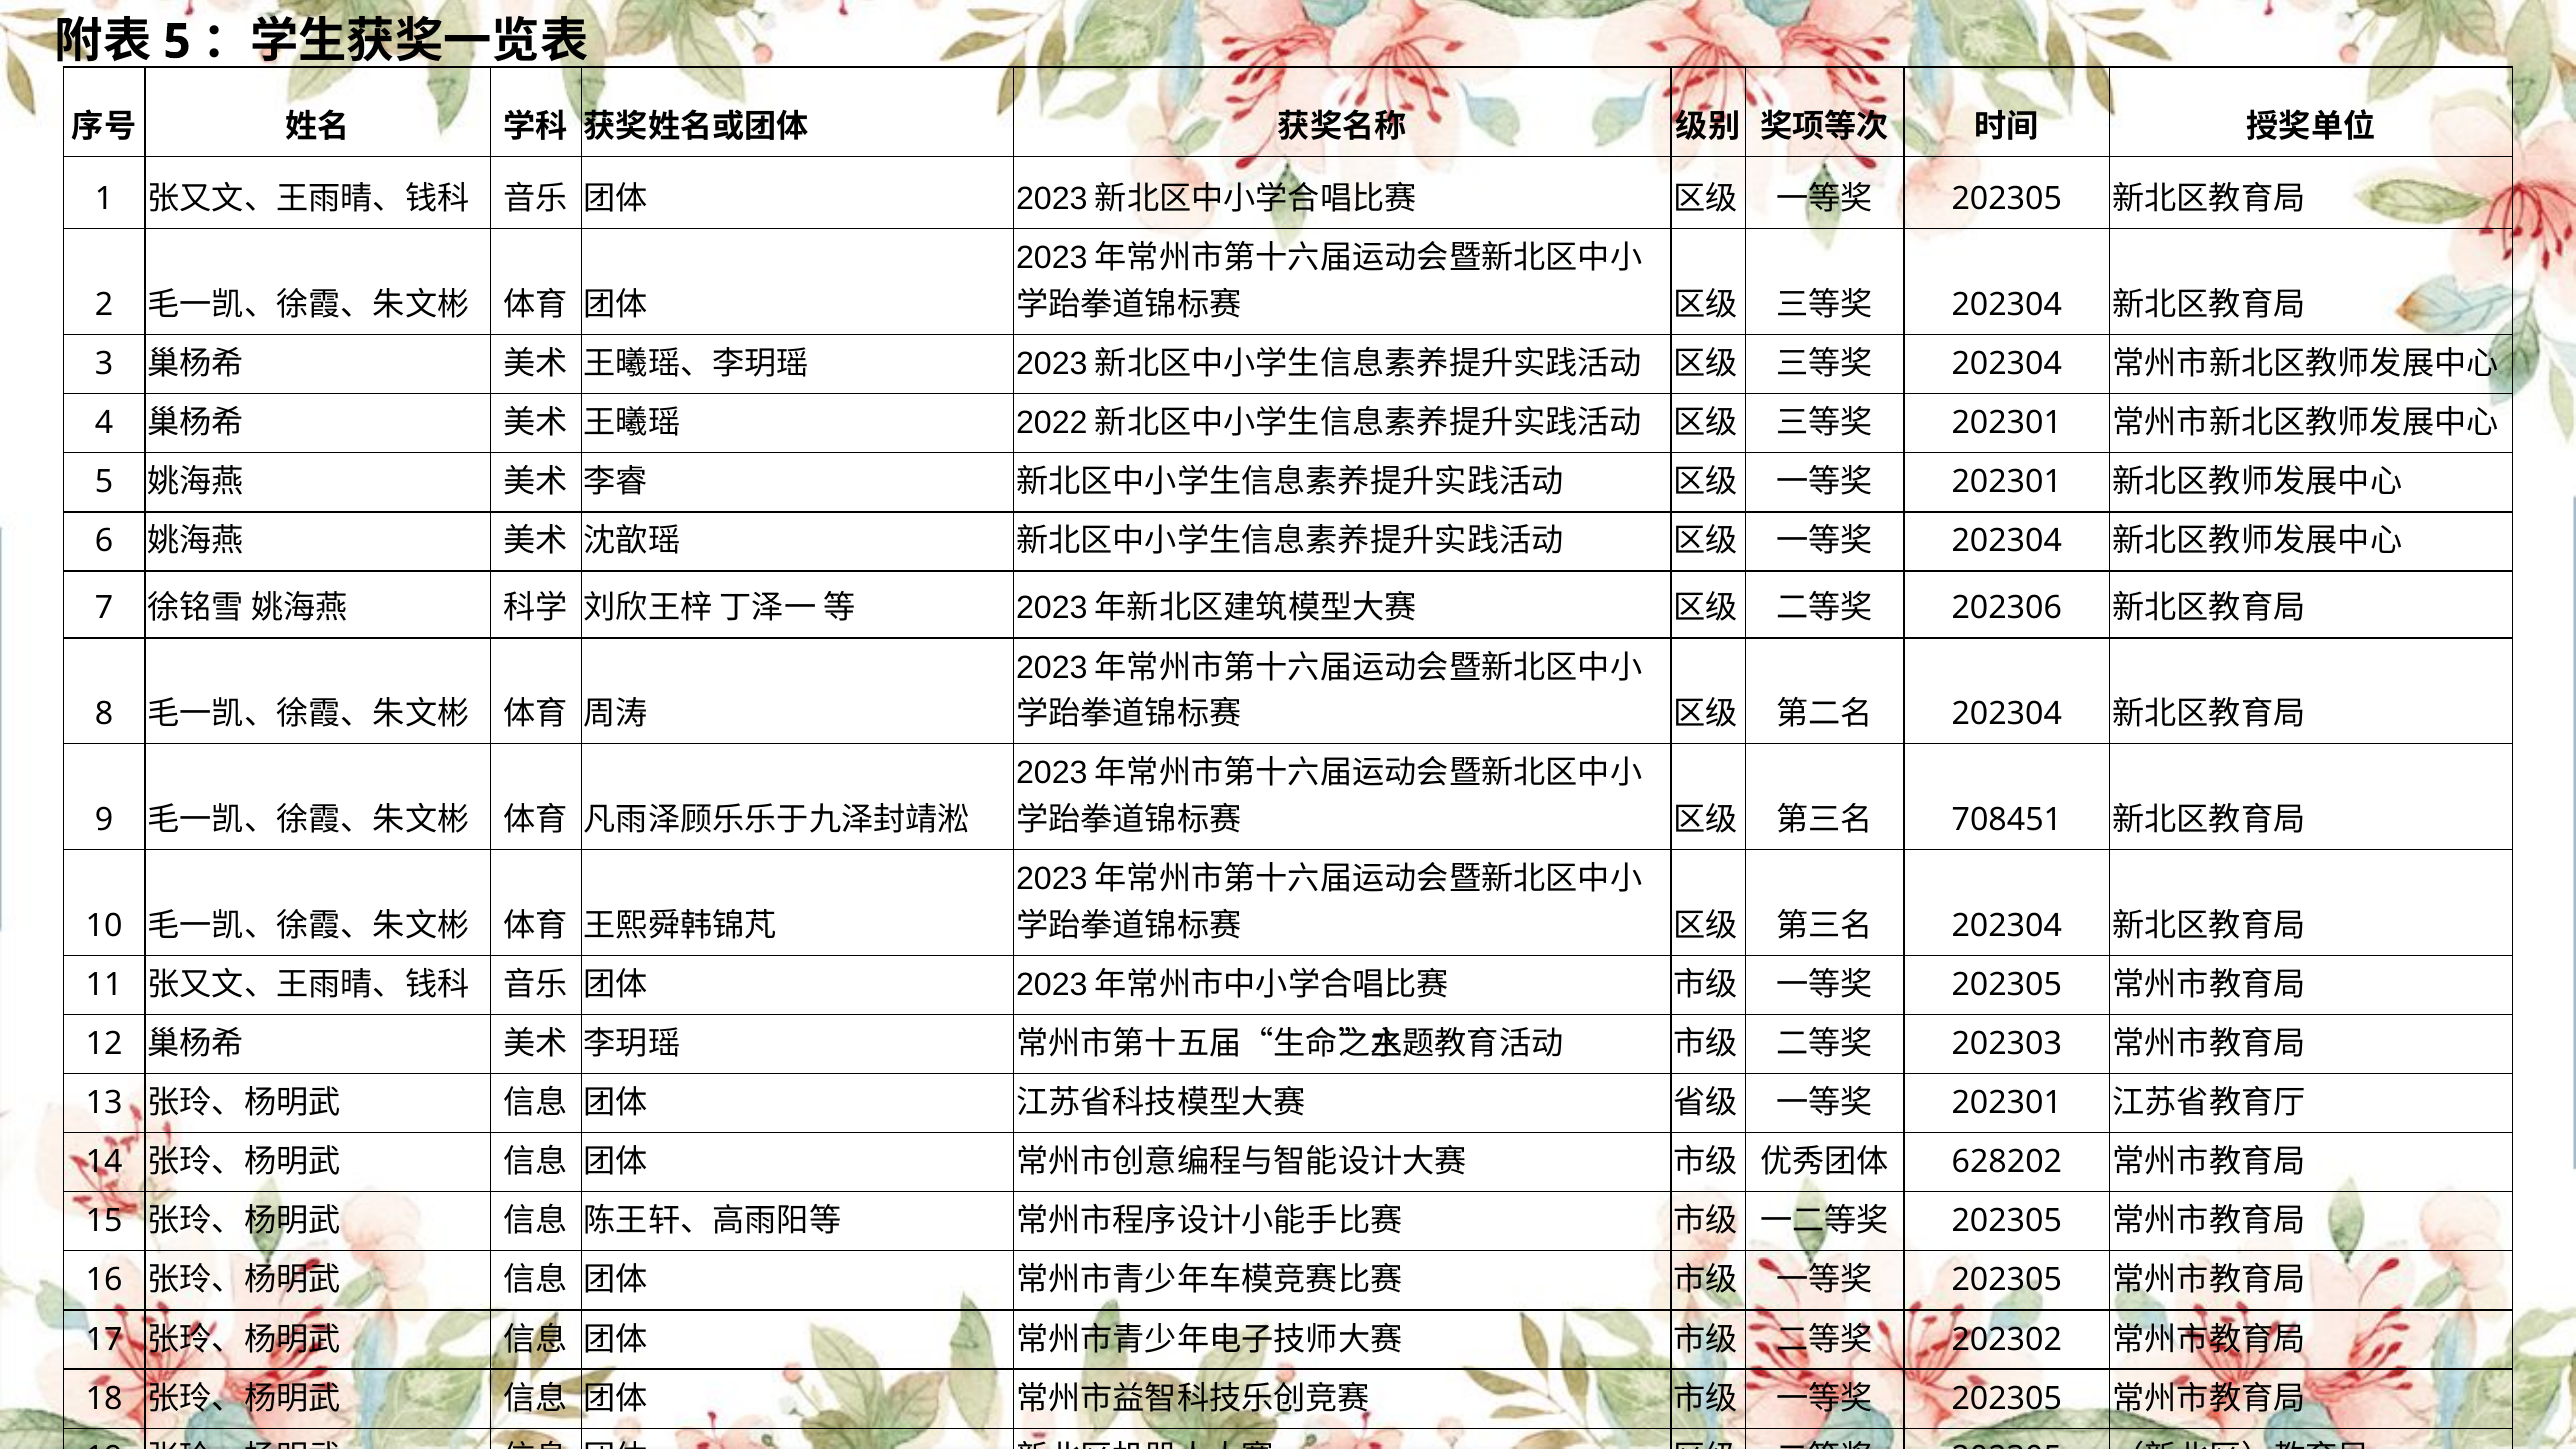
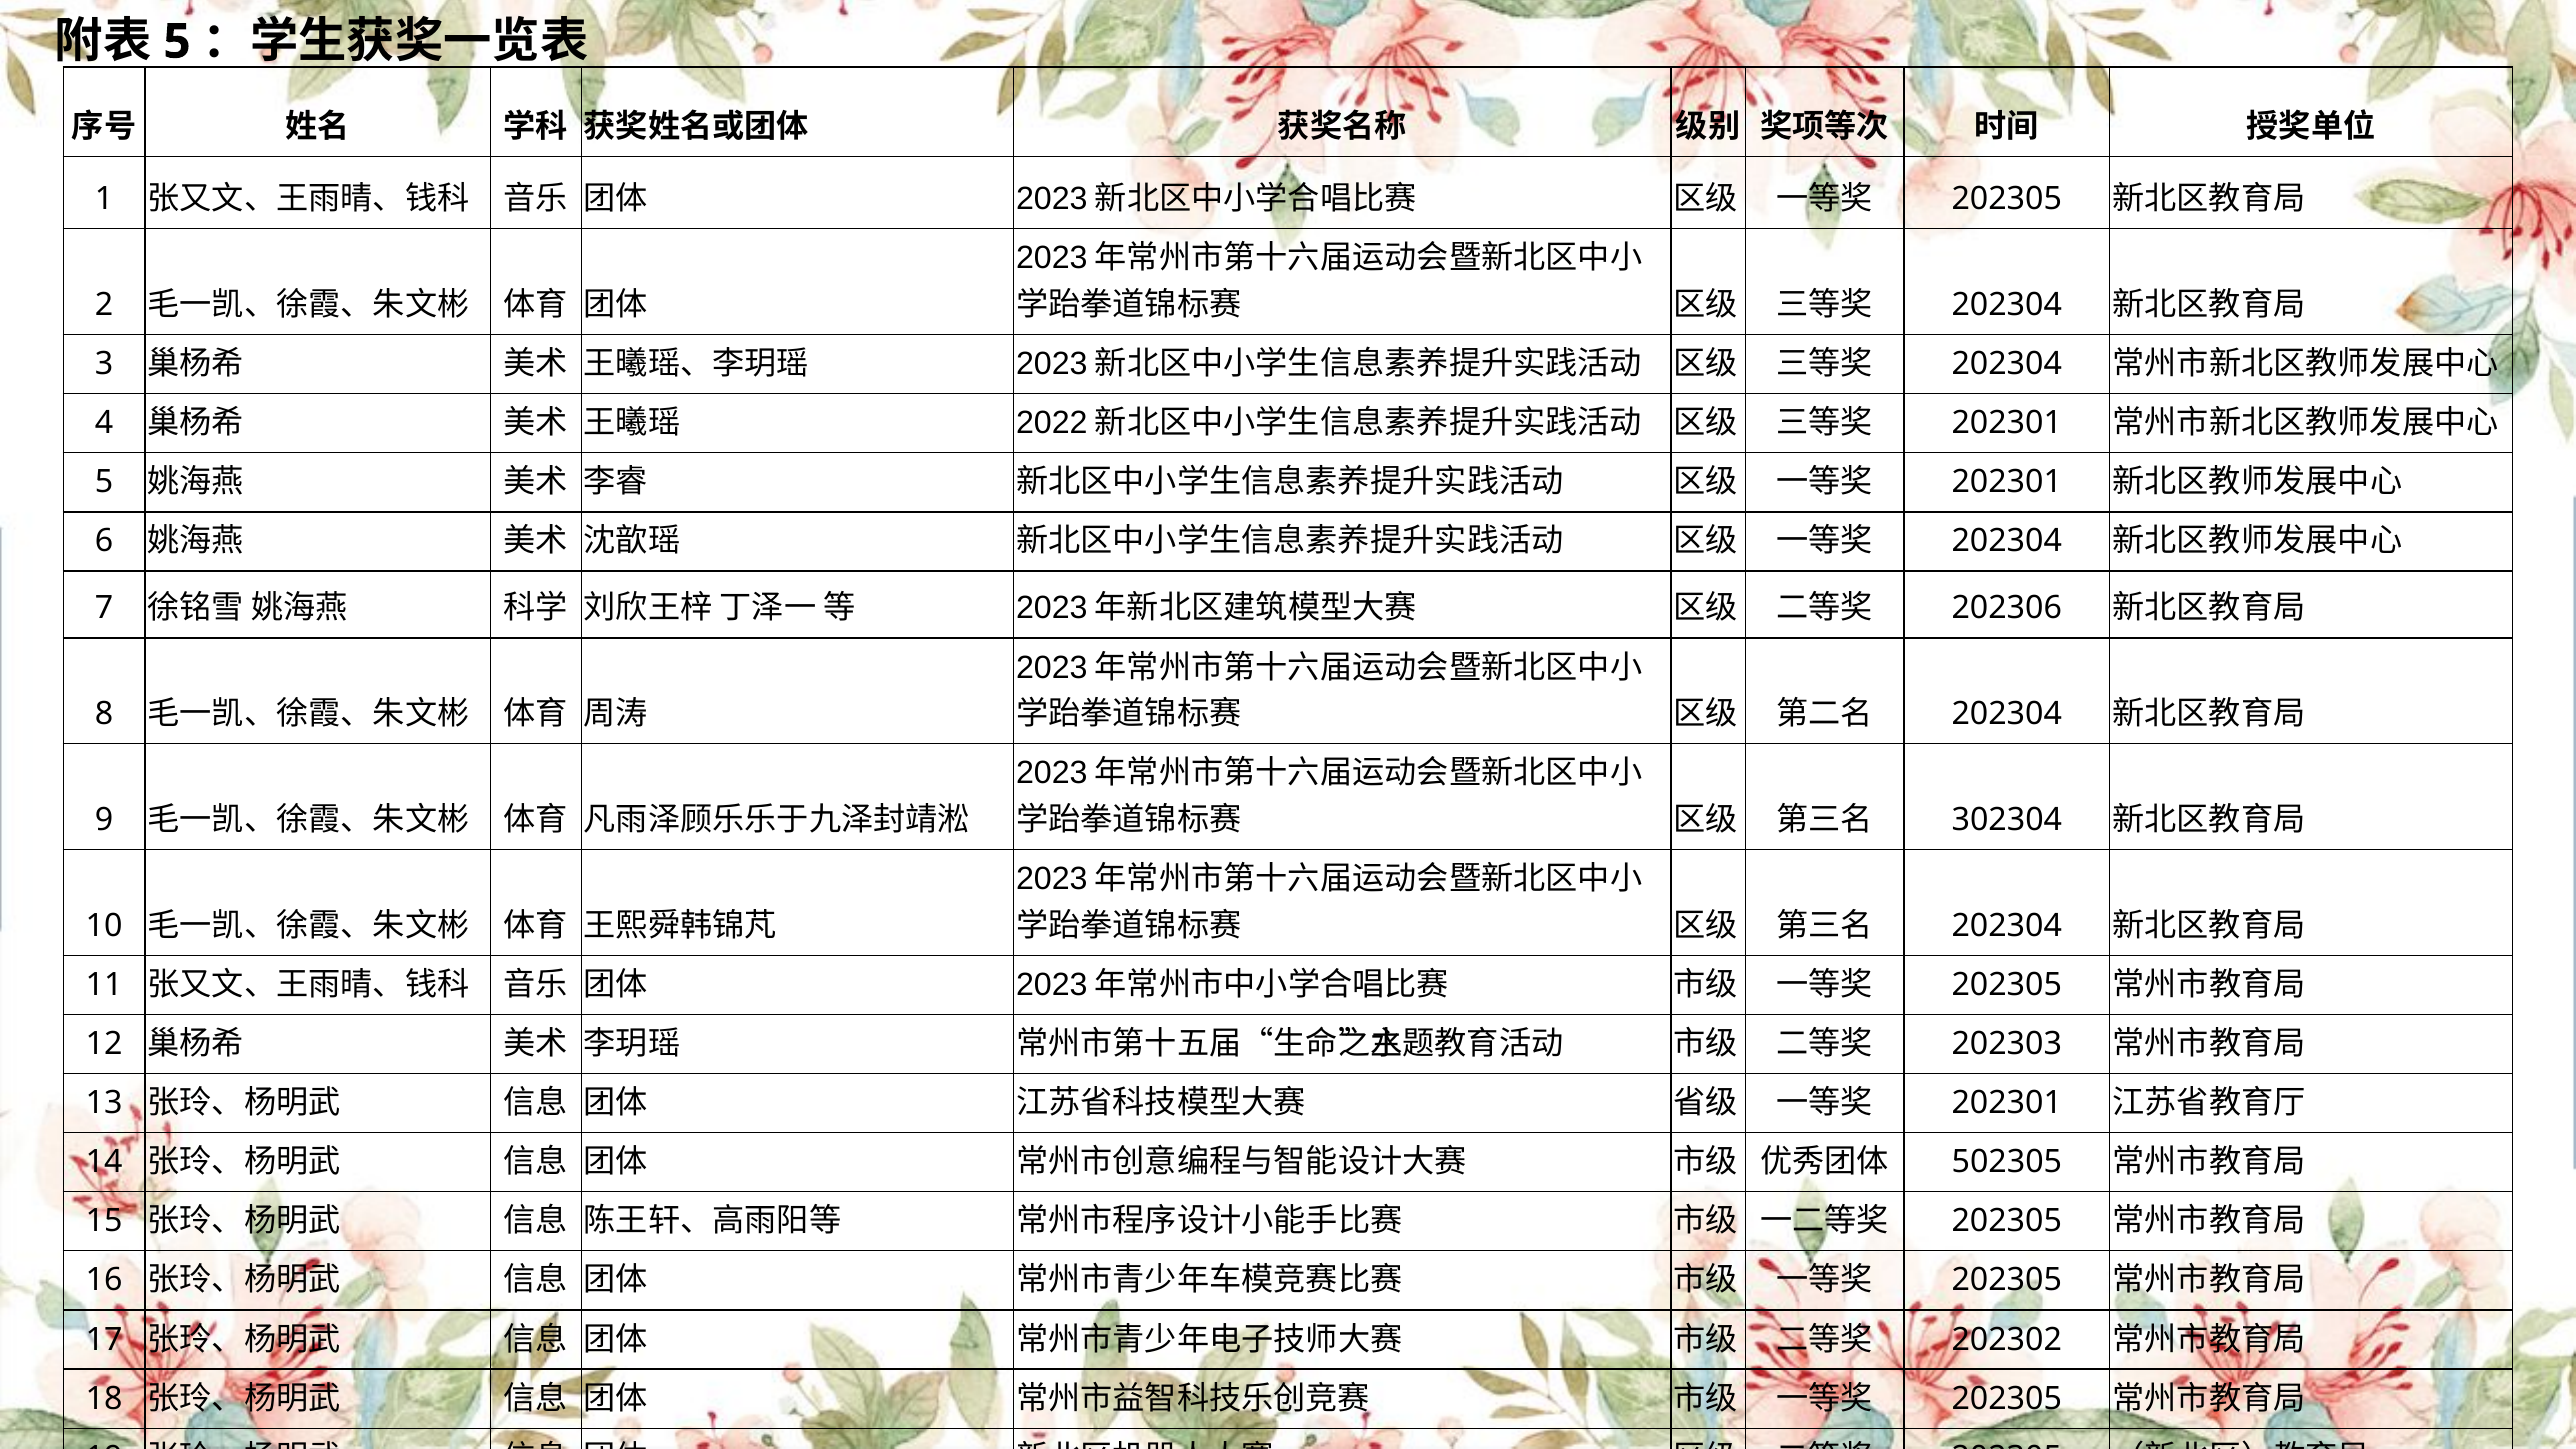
708451: 708451 -> 302304 (2007, 820)
628202: 628202 -> 502305 (2007, 1162)
